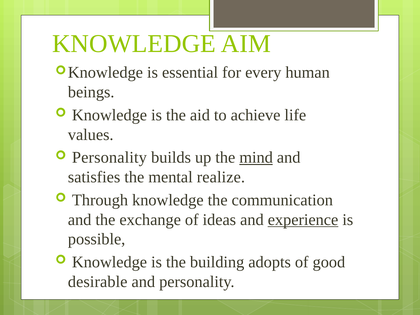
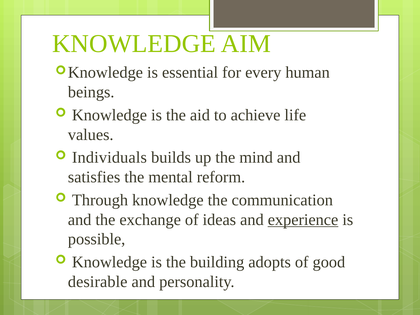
Personality: Personality -> Individuals (109, 158)
mind underline: present -> none (256, 158)
realize: realize -> reform (221, 177)
